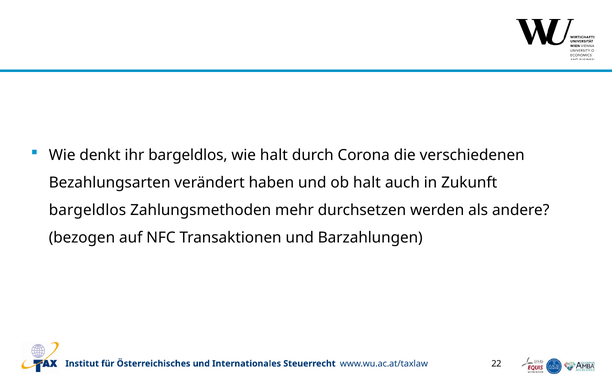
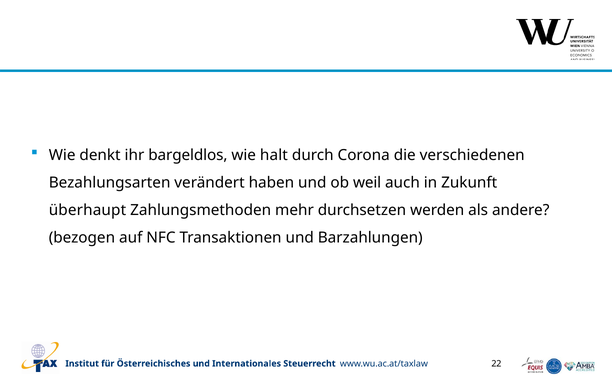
ob halt: halt -> weil (367, 183)
bargeldlos: bargeldlos -> überhaupt (87, 210)
